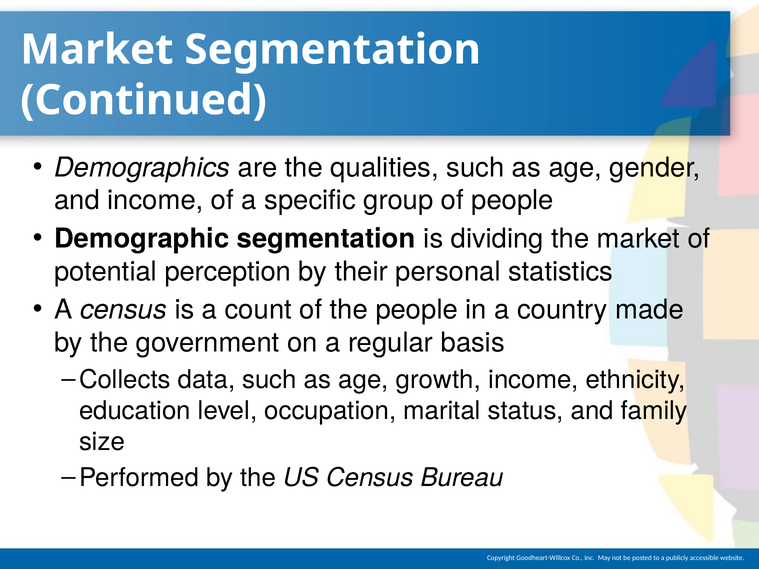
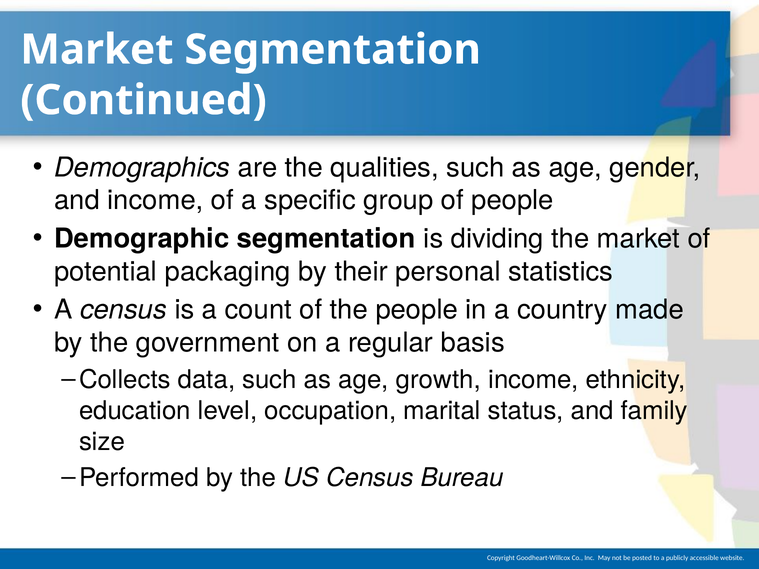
perception: perception -> packaging (228, 272)
